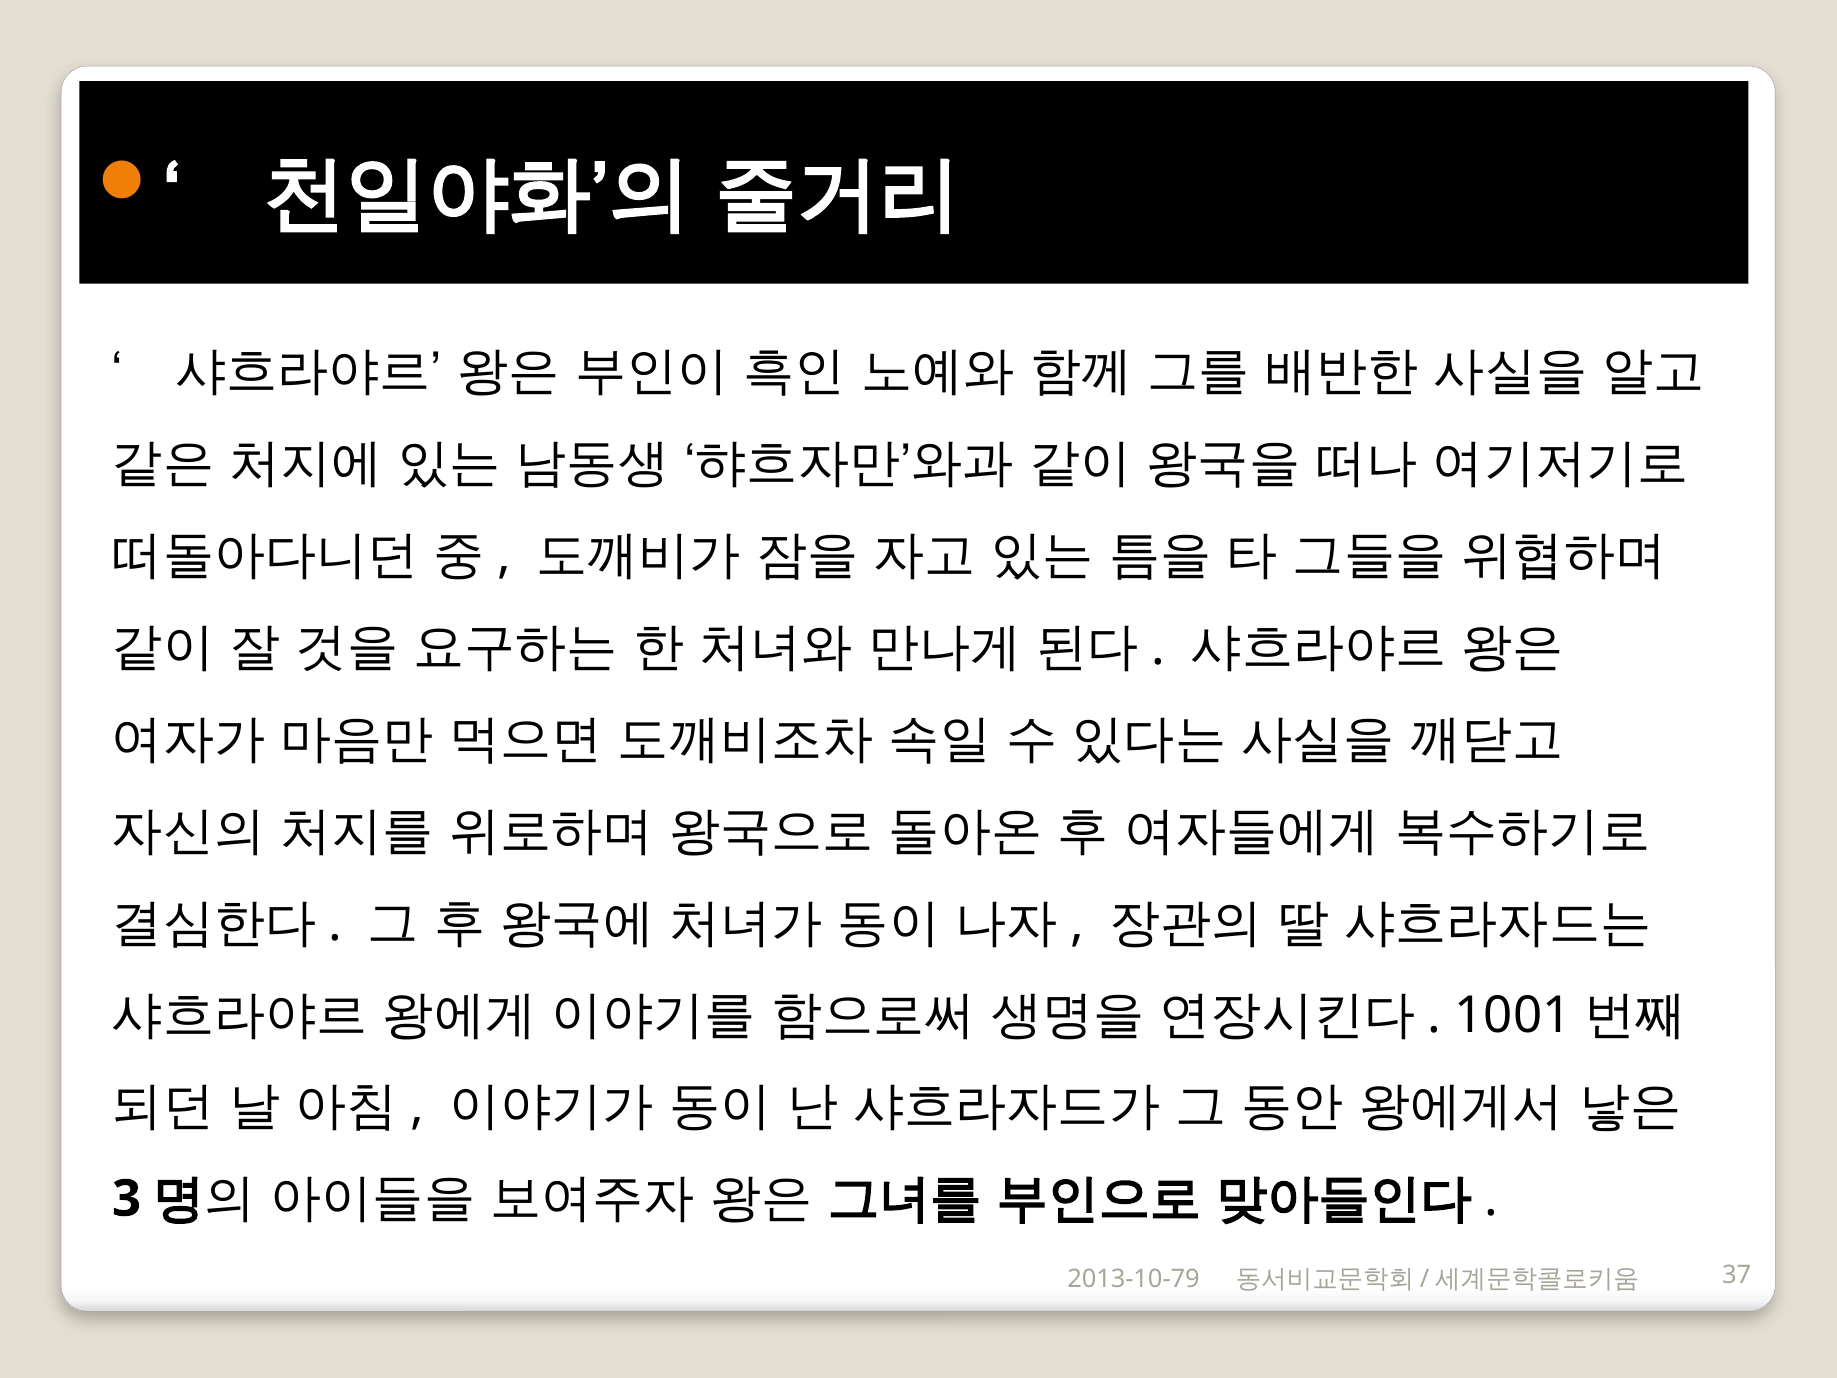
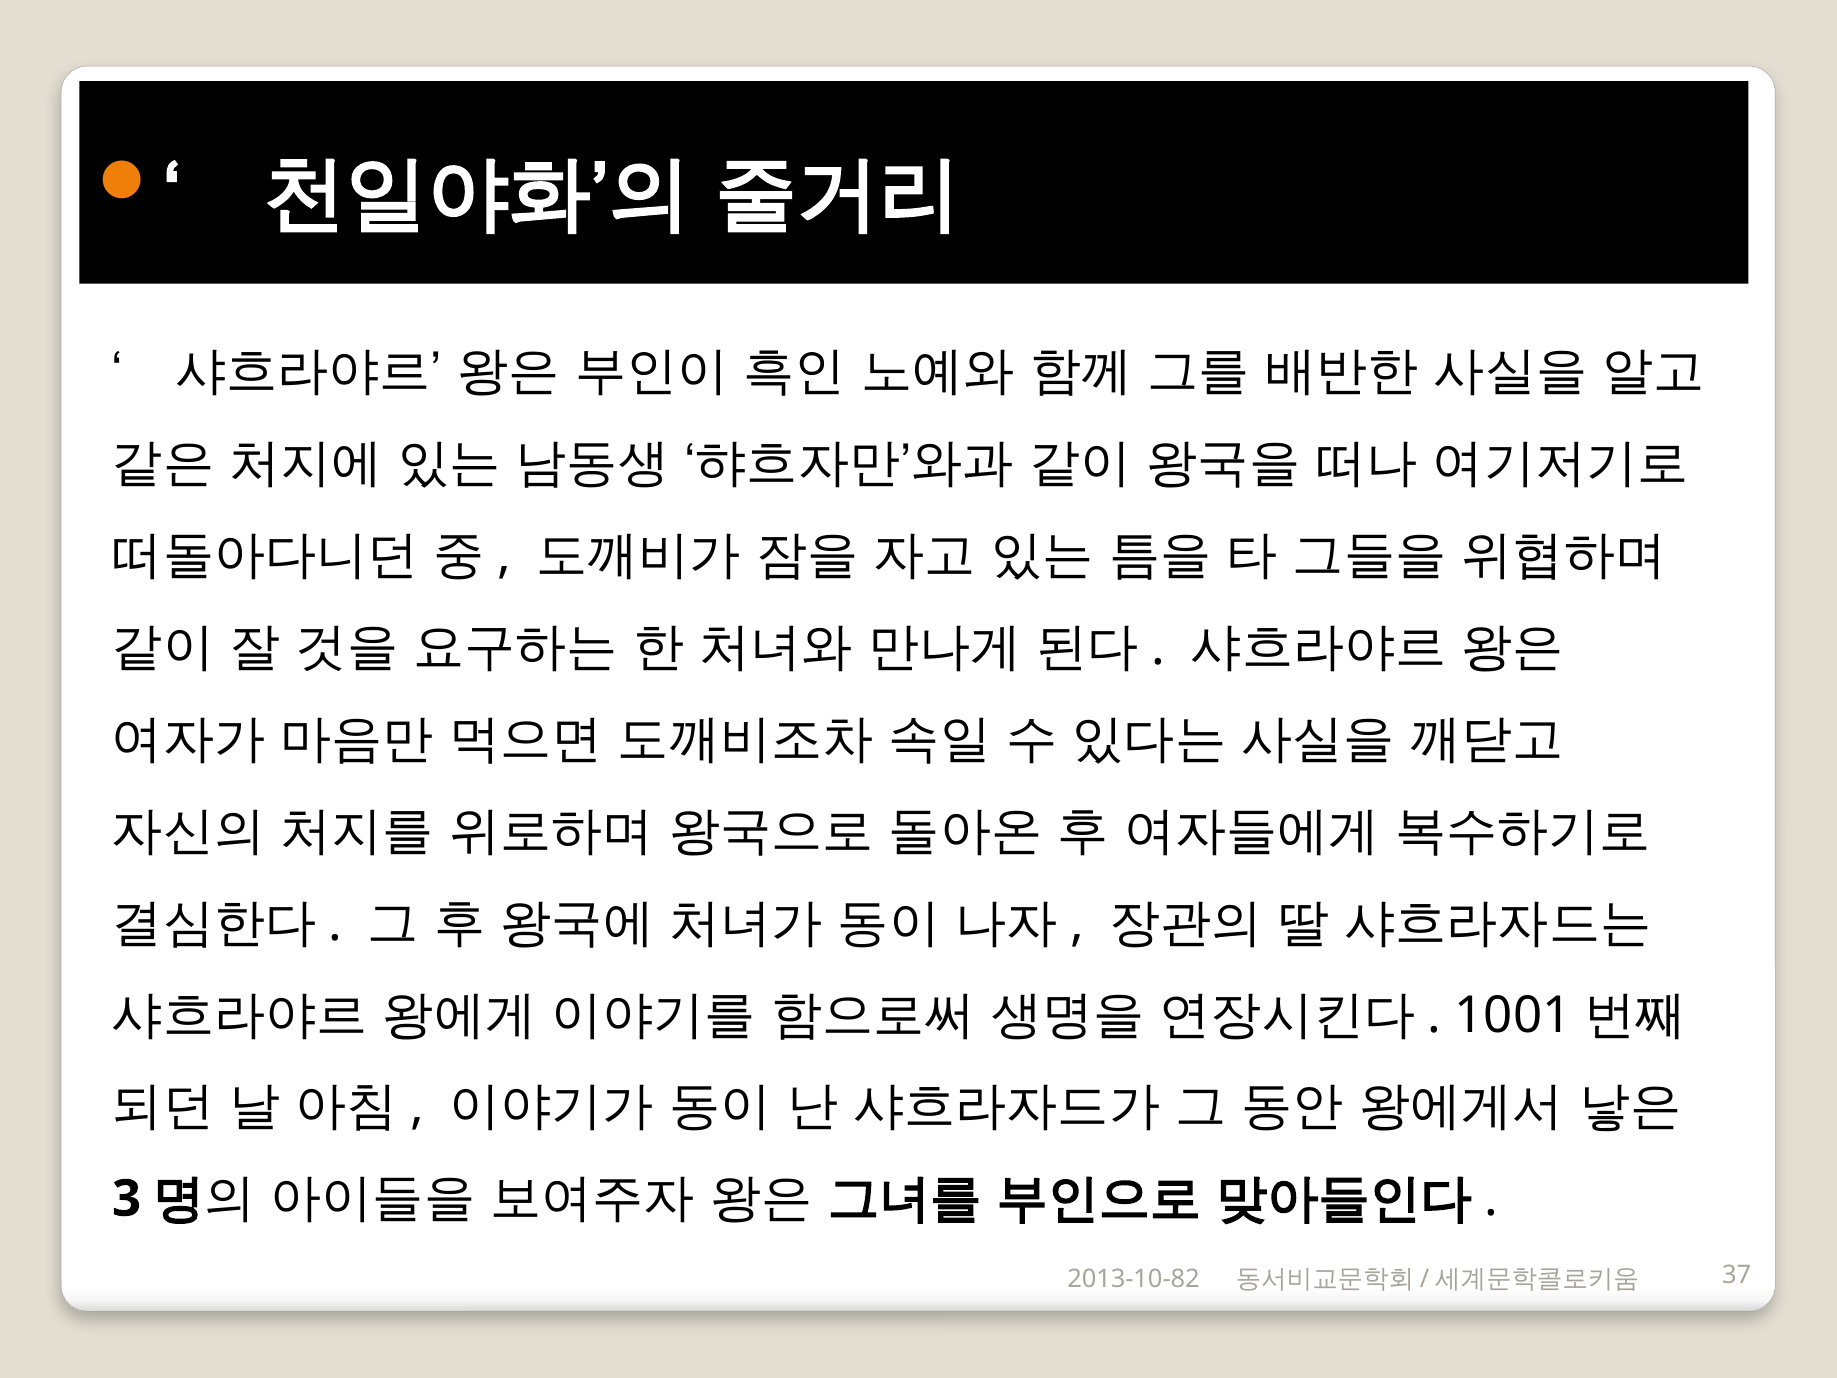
2013-10-79: 2013-10-79 -> 2013-10-82 (1134, 1278)
